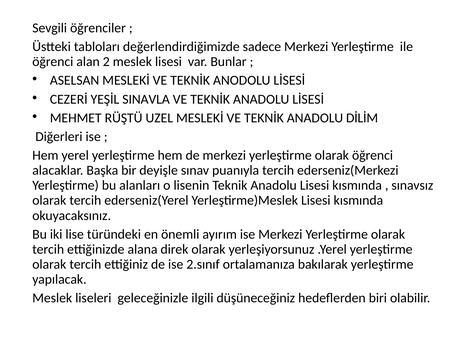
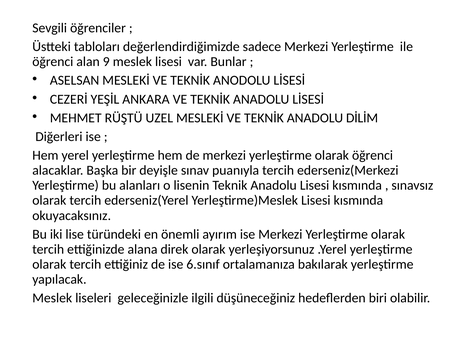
2: 2 -> 9 (106, 62)
SINAVLA: SINAVLA -> ANKARA (146, 99)
2.sınıf: 2.sınıf -> 6.sınıf (203, 264)
